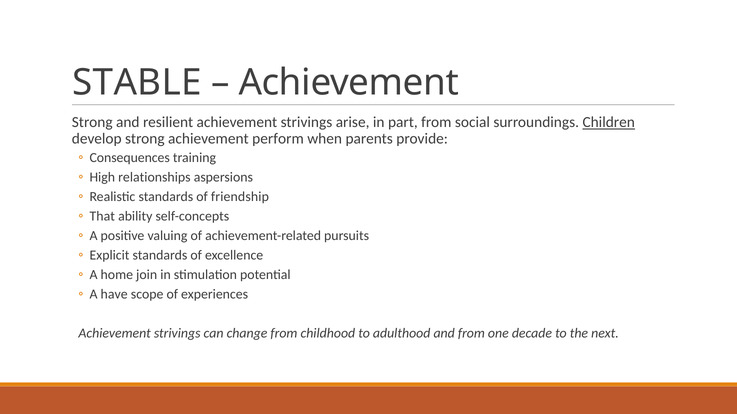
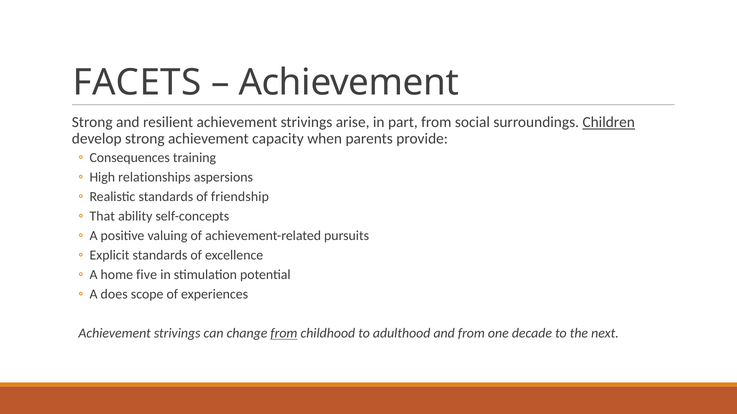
STABLE: STABLE -> FACETS (137, 83)
perform: perform -> capacity (278, 139)
join: join -> five (147, 275)
have: have -> does (114, 295)
from underline: none -> present (284, 334)
